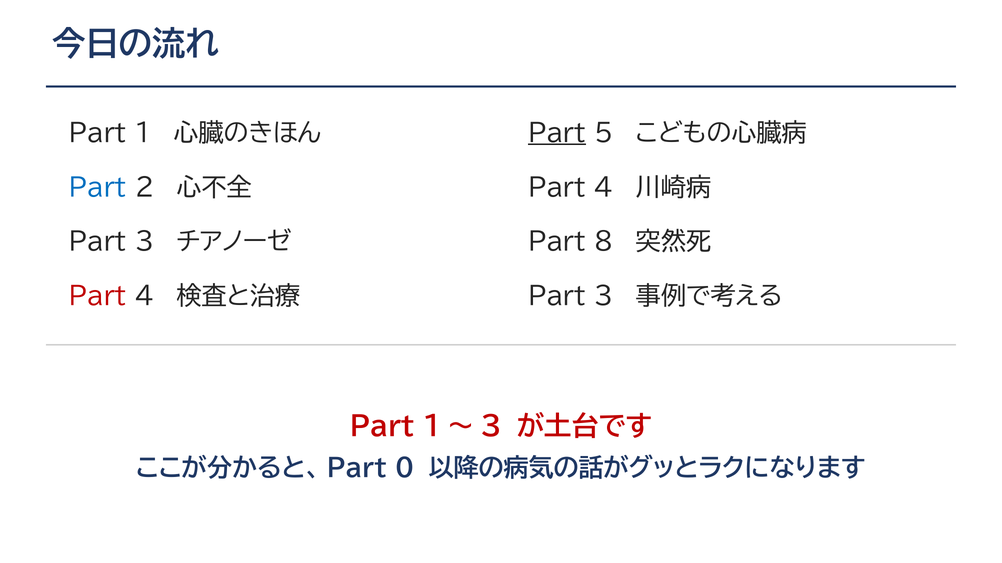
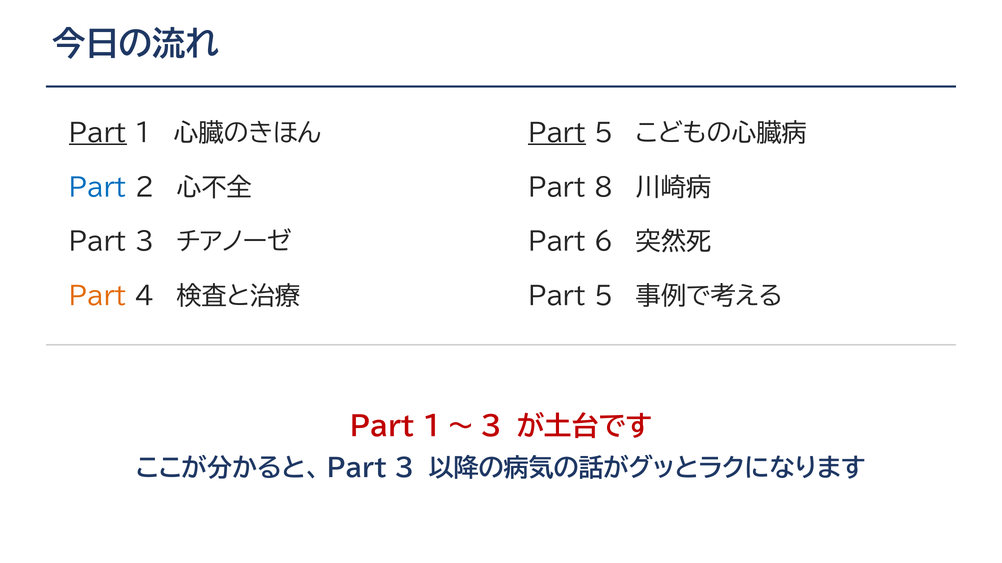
Part underline: none -> present (98, 134)
4: 4 -> 8 (604, 188)
8: 8 -> 6 (604, 242)
Part colour: red -> orange (98, 297)
3: 3 -> 5 (604, 297)
0: 0 -> 3 (405, 469)
